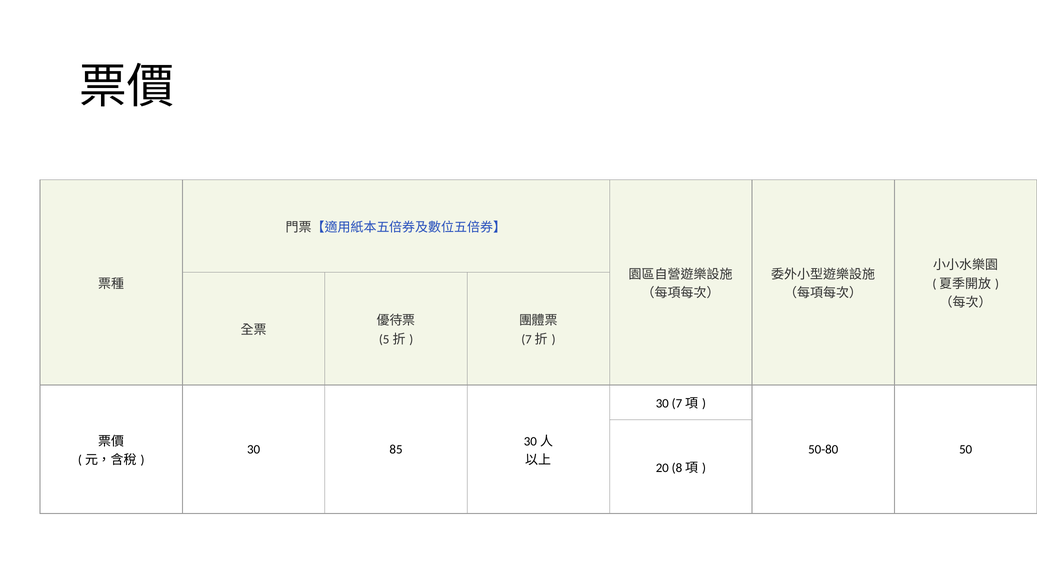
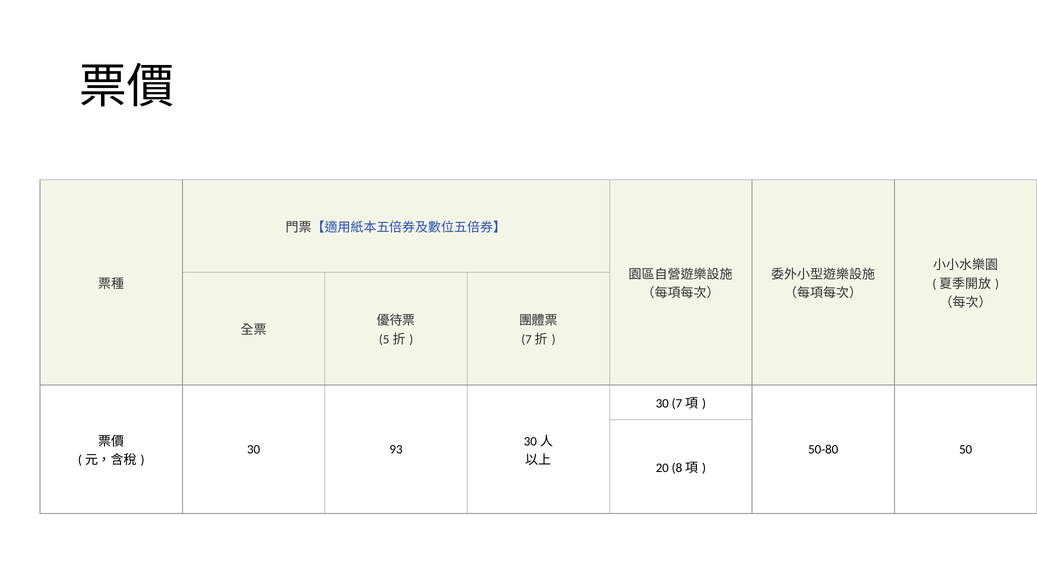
85: 85 -> 93 (396, 450)
